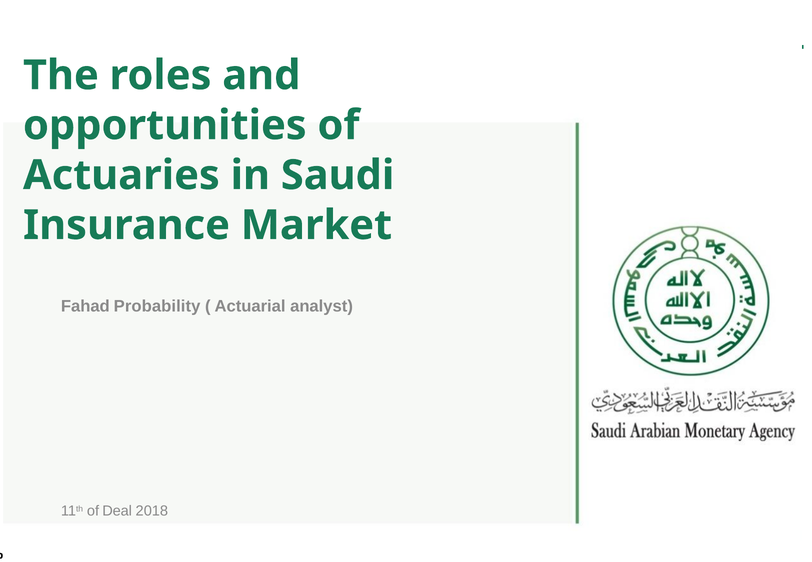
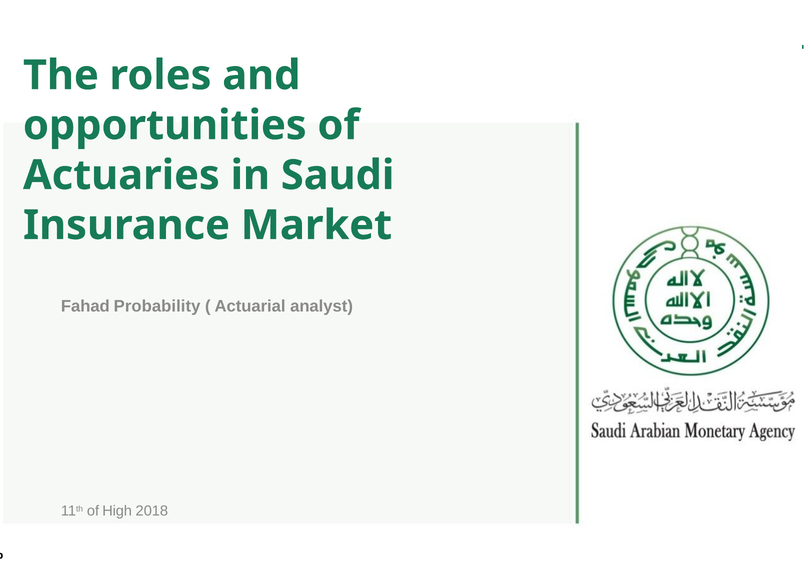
Deal: Deal -> High (117, 511)
